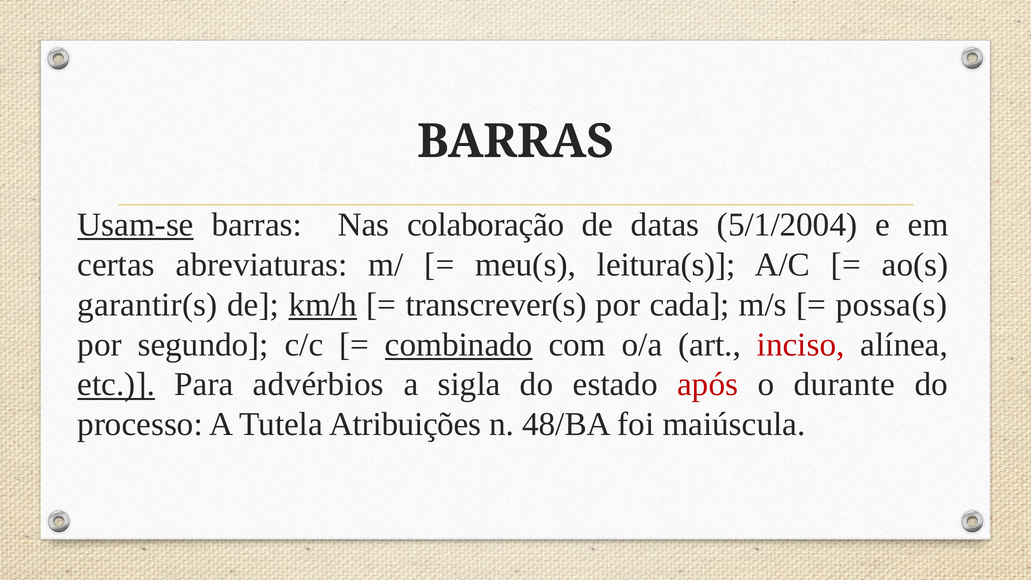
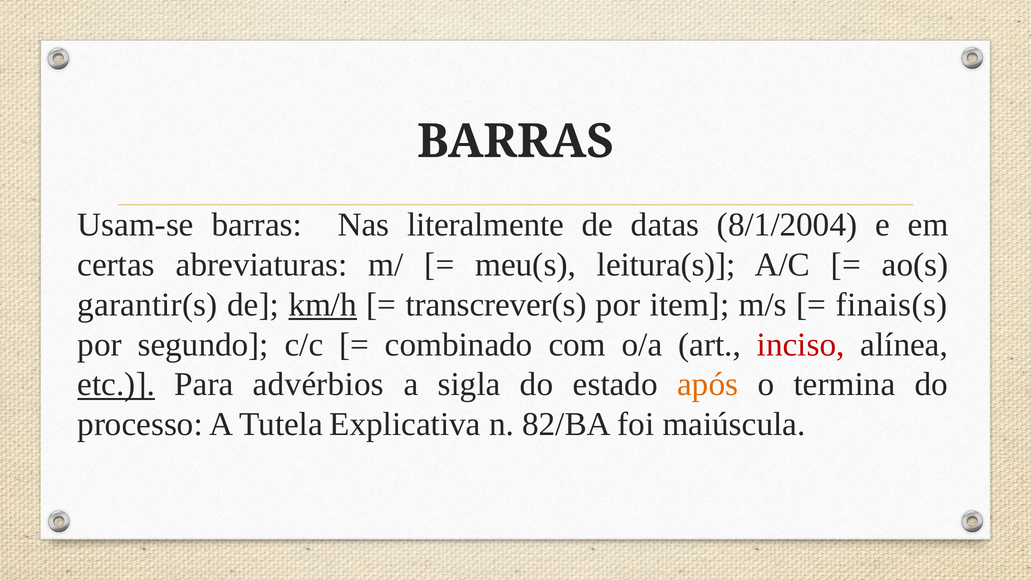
Usam-se underline: present -> none (136, 225)
colaboração: colaboração -> literalmente (486, 225)
5/1/2004: 5/1/2004 -> 8/1/2004 (787, 225)
cada: cada -> item (690, 305)
possa(s: possa(s -> finais(s (892, 305)
combinado underline: present -> none (459, 344)
após colour: red -> orange (708, 384)
durante: durante -> termina (845, 384)
Atribuições: Atribuições -> Explicativa (405, 424)
48/BA: 48/BA -> 82/BA (567, 424)
